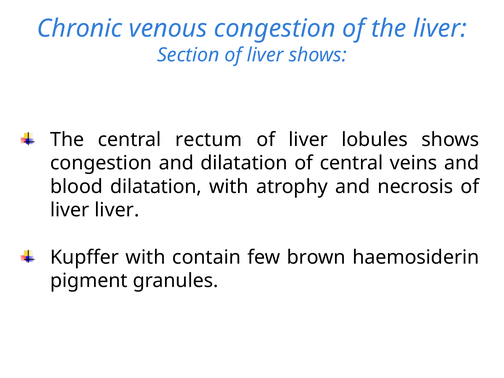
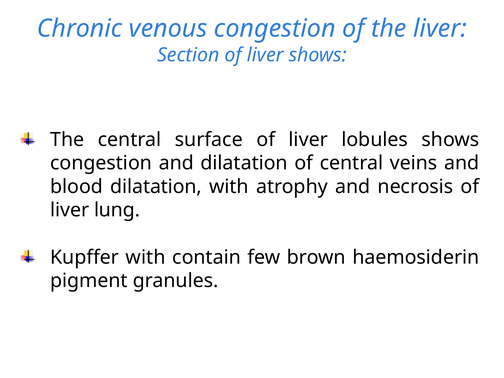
rectum: rectum -> surface (209, 140)
liver liver: liver -> lung (117, 210)
